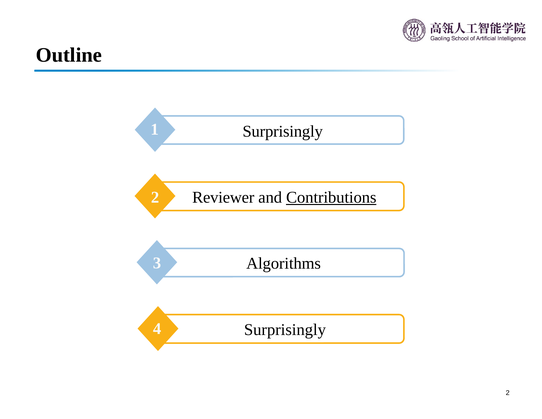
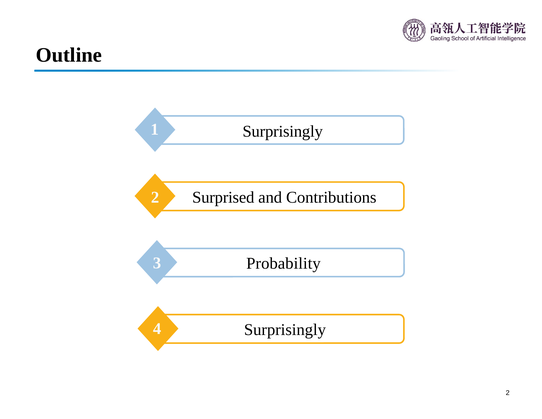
Reviewer: Reviewer -> Surprised (223, 197)
Contributions underline: present -> none (331, 197)
Algorithms: Algorithms -> Probability (283, 263)
